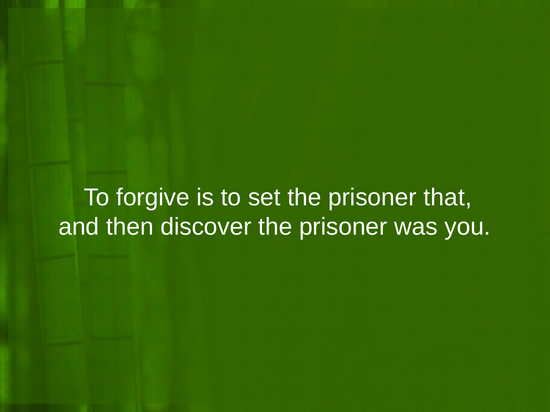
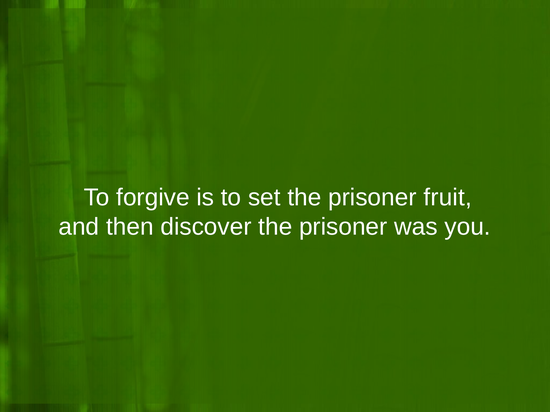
that: that -> fruit (448, 198)
